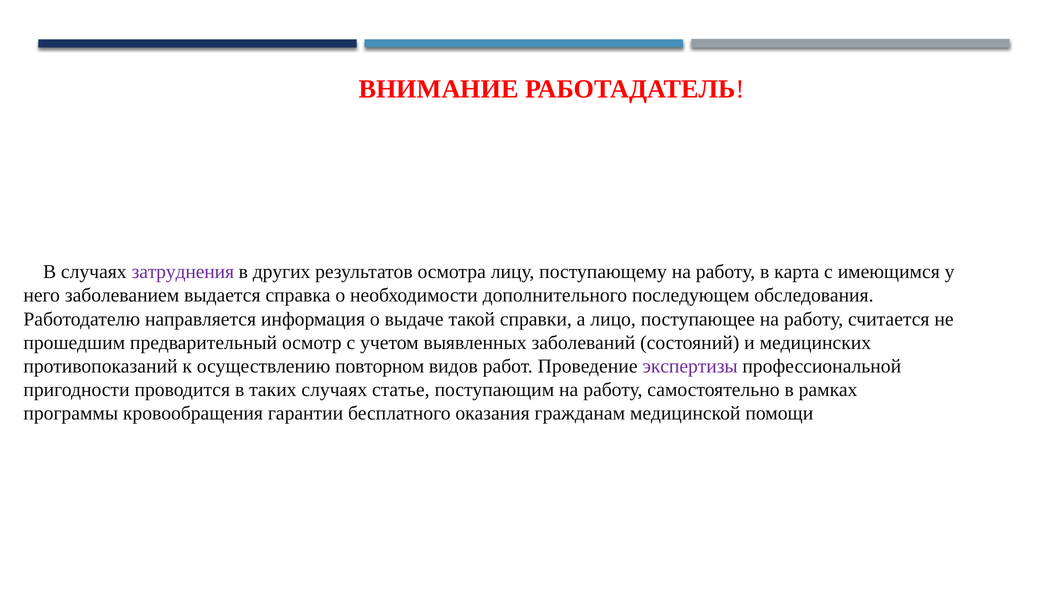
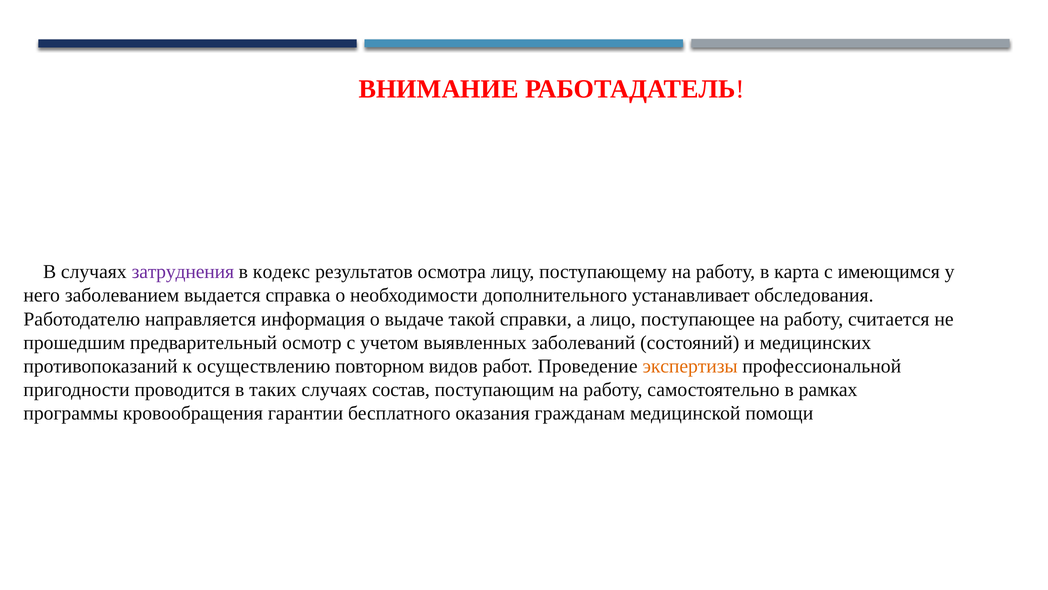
других: других -> кодекс (281, 272)
последующем: последующем -> устанавливает (691, 295)
экспертизы colour: purple -> orange (690, 366)
статье: статье -> состав (401, 390)
